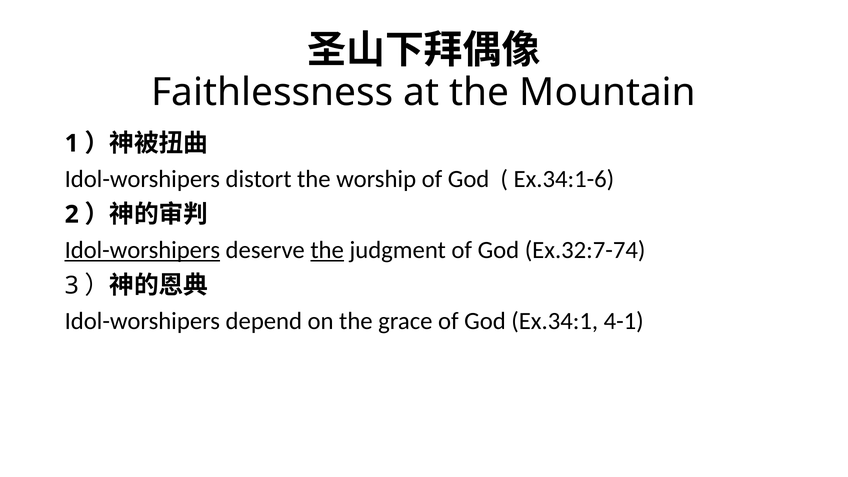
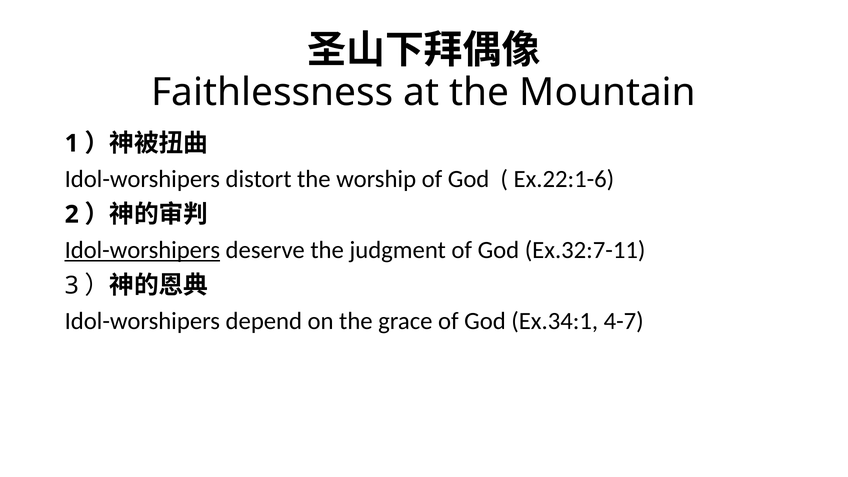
Ex.34:1-6: Ex.34:1-6 -> Ex.22:1-6 (564, 179)
the underline: present -> none (327, 250)
Ex.32:7-74: Ex.32:7-74 -> Ex.32:7-11 (585, 250)
4-1: 4-1 -> 4-7 (624, 321)
